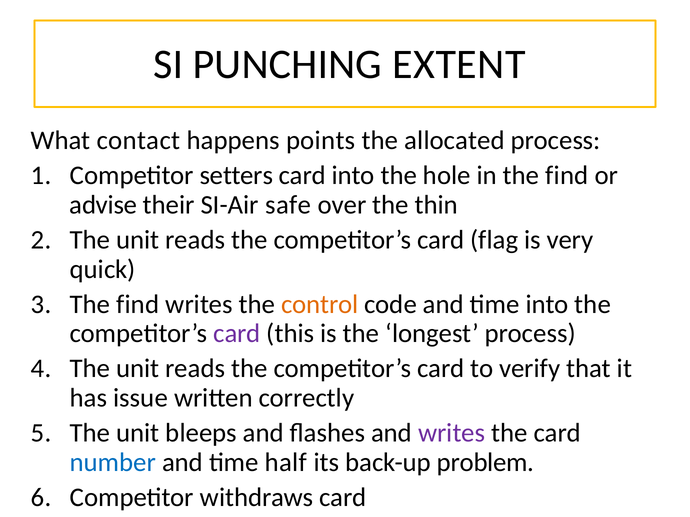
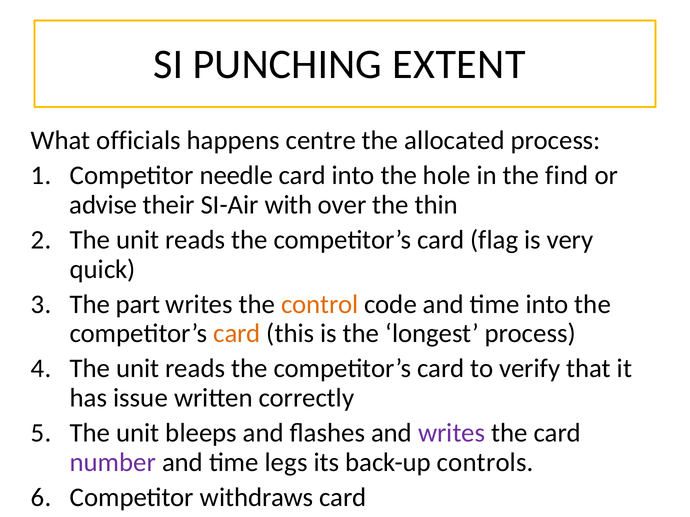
contact: contact -> officials (139, 140)
points: points -> centre (321, 140)
setters: setters -> needle (236, 175)
safe: safe -> with (288, 205)
find: find -> part (138, 304)
card colour: purple -> orange (237, 334)
number colour: blue -> purple (113, 463)
half: half -> legs (286, 463)
problem: problem -> controls (485, 463)
